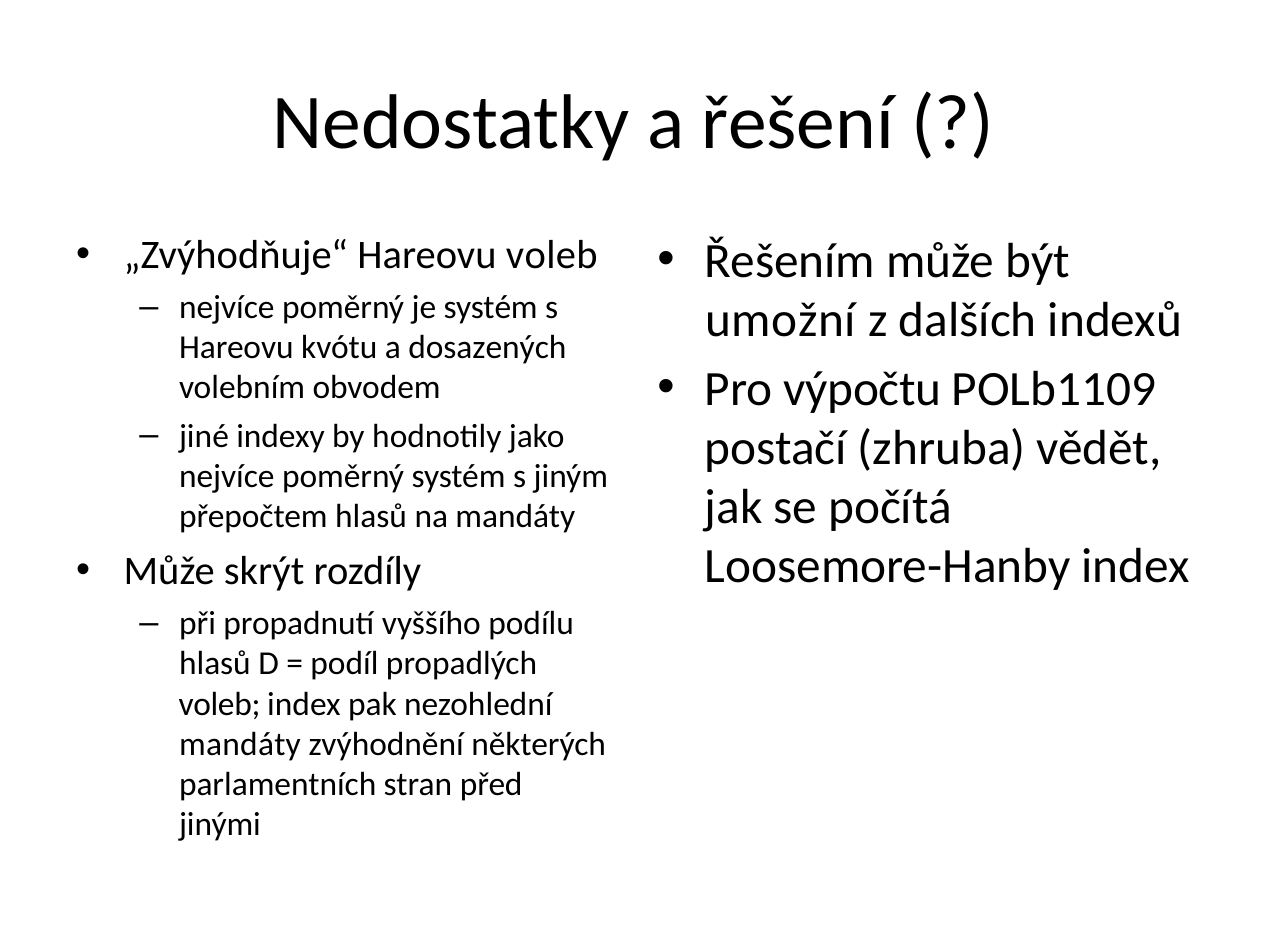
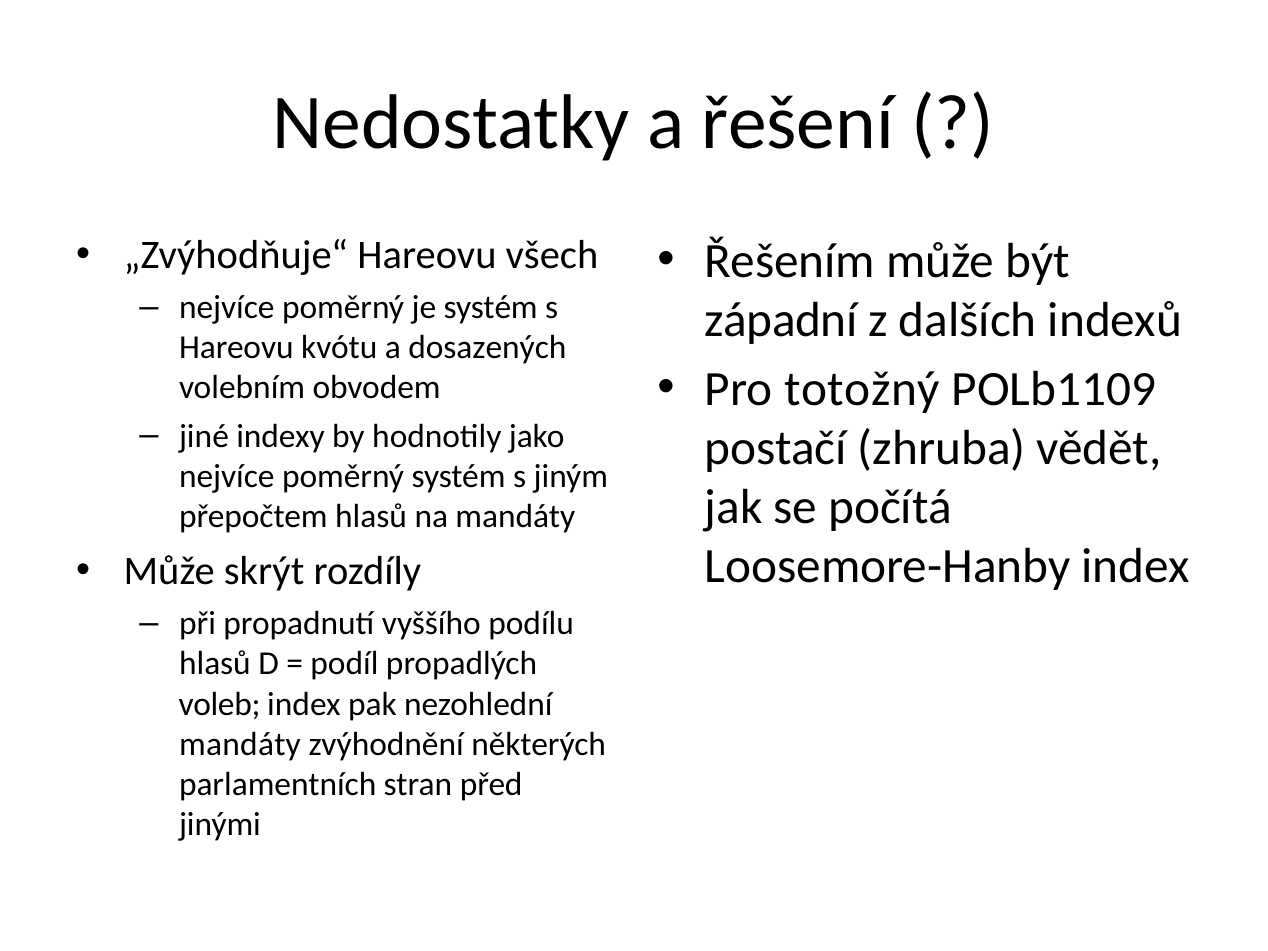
Hareovu voleb: voleb -> všech (552, 255)
umožní: umožní -> západní (781, 320)
výpočtu: výpočtu -> totožný (862, 389)
